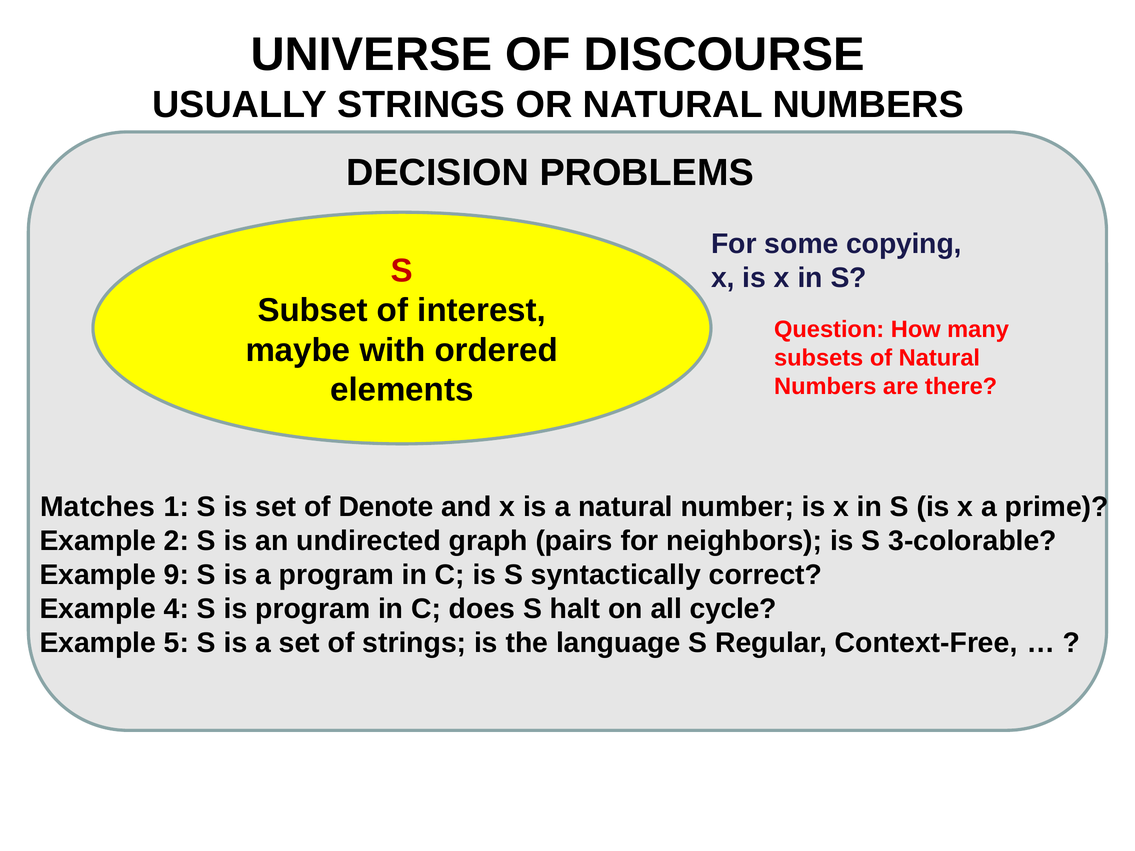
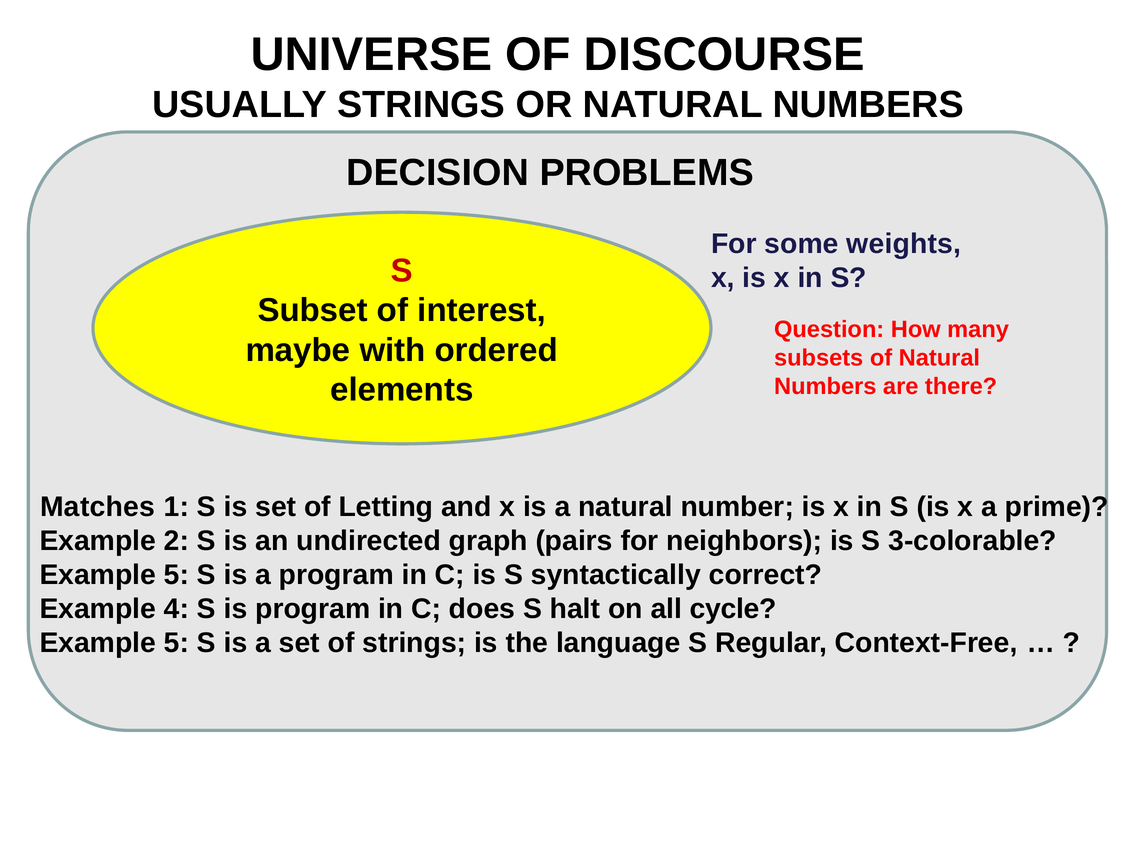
copying: copying -> weights (904, 244)
Denote: Denote -> Letting (386, 507)
9: 9 -> 5 (177, 575)
